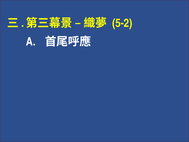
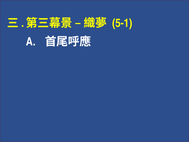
5-2: 5-2 -> 5-1 (122, 23)
